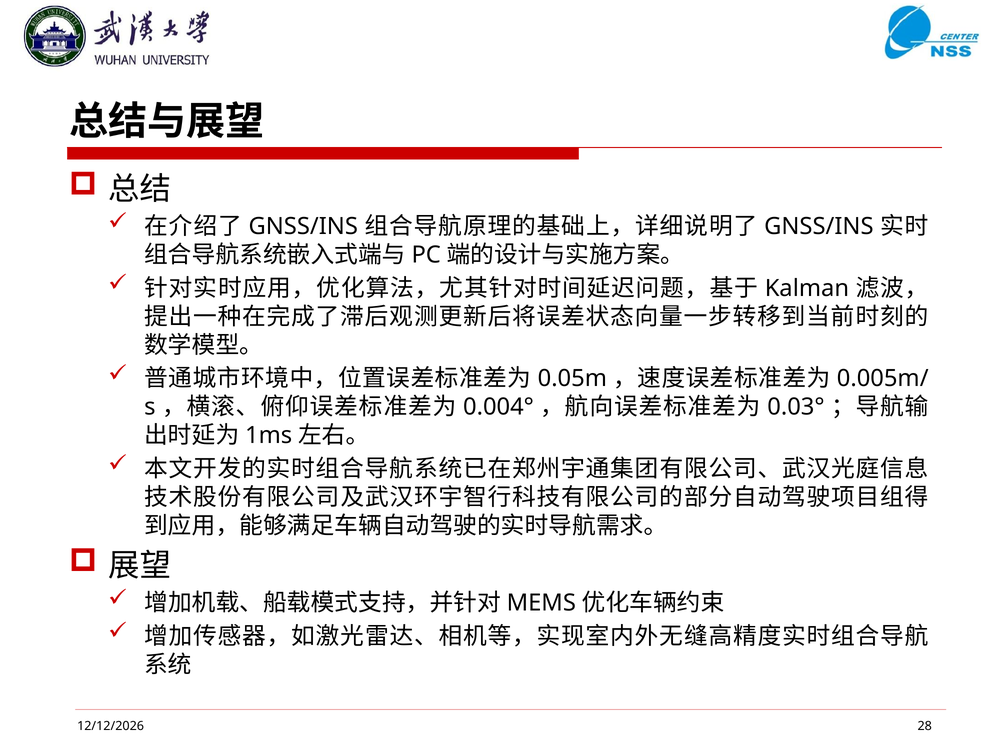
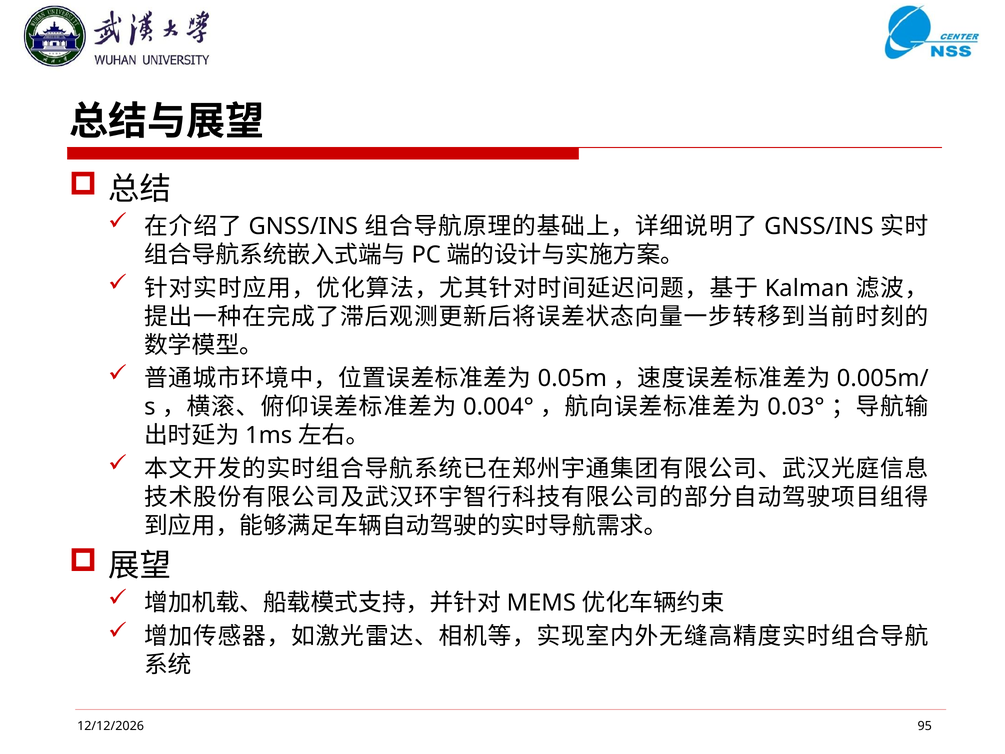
28: 28 -> 95 (925, 726)
